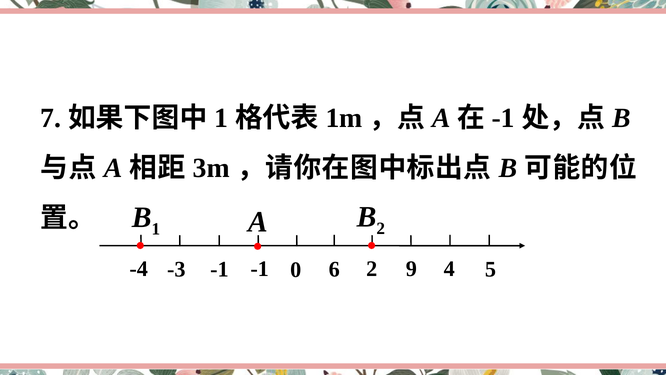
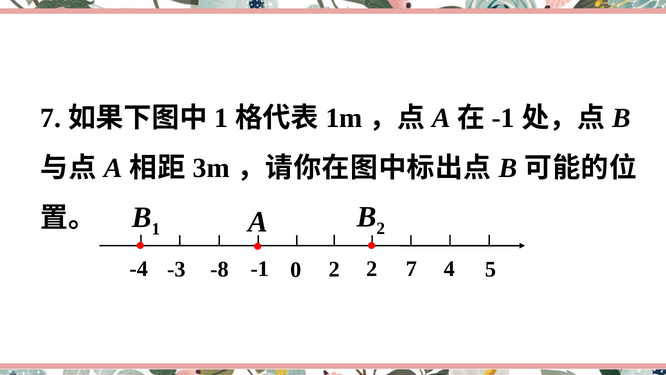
-4 6: 6 -> 2 (334, 269)
2 9: 9 -> 7 (411, 268)
-1: -1 -> -8 (219, 269)
